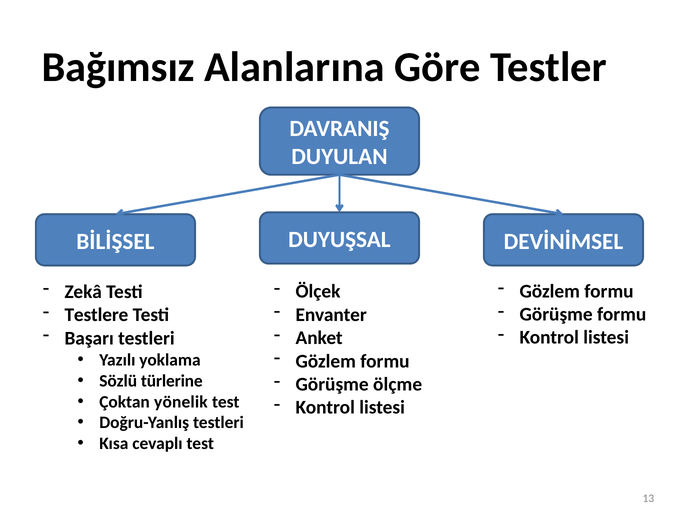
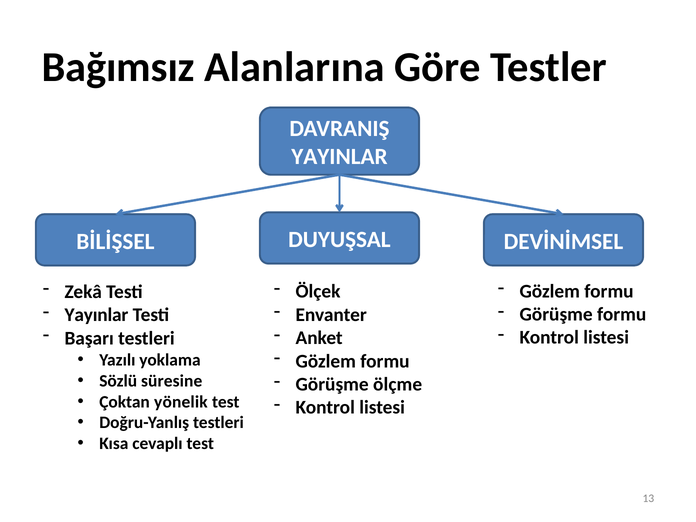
DUYULAN: DUYULAN -> YAYINLAR (339, 157)
Testlere: Testlere -> Yayınlar (96, 315)
türlerine: türlerine -> süresine (172, 381)
